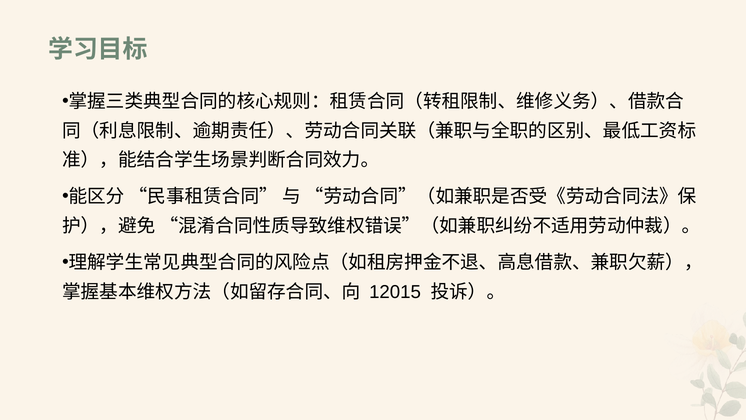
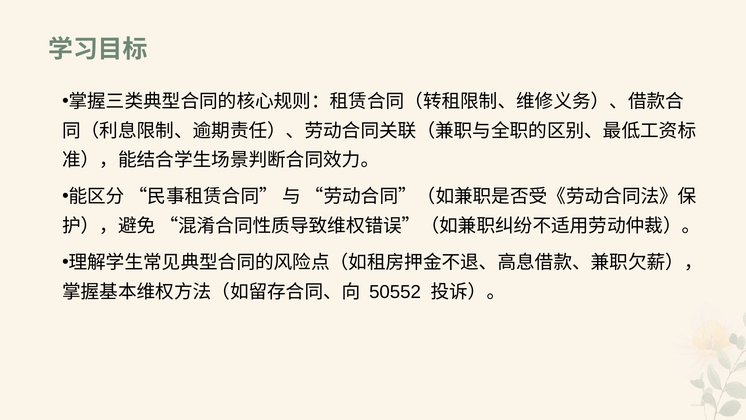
12015: 12015 -> 50552 (395, 292)
